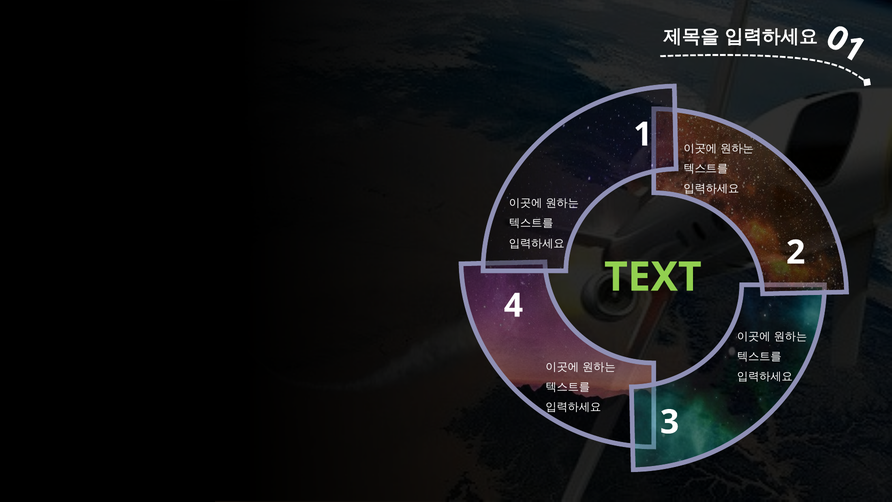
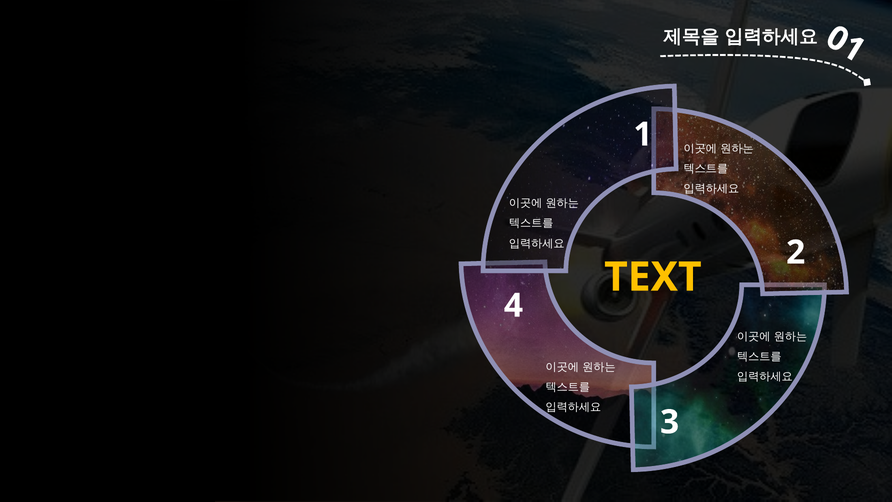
TEXT colour: light green -> yellow (653, 277)
